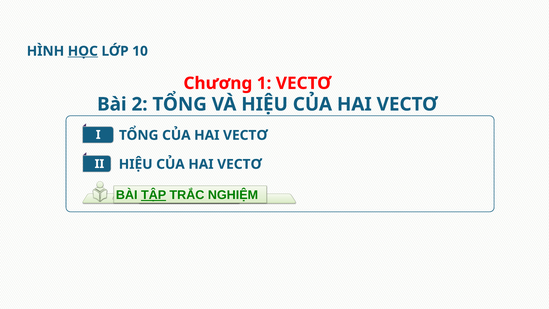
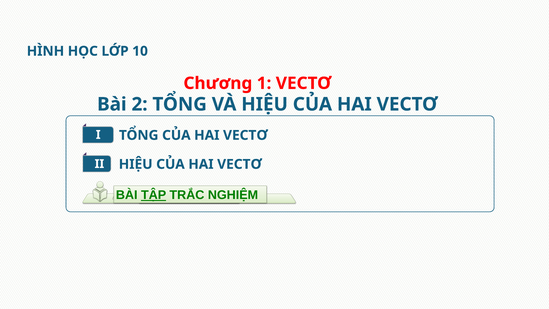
HỌC underline: present -> none (83, 51)
